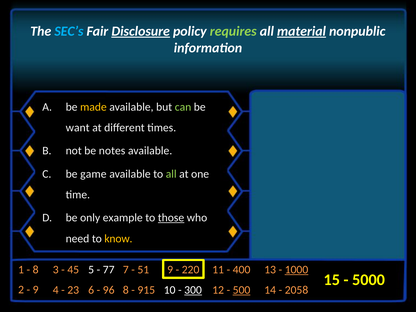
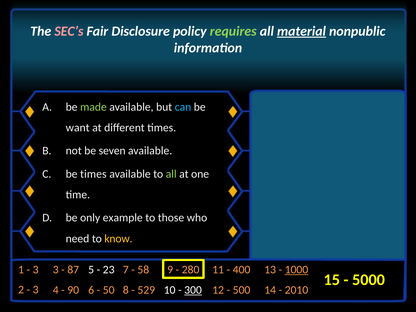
SEC’s colour: light blue -> pink (69, 31)
Disclosure underline: present -> none (141, 31)
made colour: yellow -> light green (93, 107)
can colour: light green -> light blue (183, 107)
notes: notes -> seven (112, 151)
be game: game -> times (93, 174)
those underline: present -> none (171, 218)
8: 8 -> 3 (36, 270)
45: 45 -> 87 (73, 270)
77: 77 -> 23 (109, 270)
51: 51 -> 58 (143, 270)
220: 220 -> 280 (191, 270)
9: 9 -> 3 (36, 290)
23: 23 -> 90 (73, 290)
96: 96 -> 50 (109, 290)
915: 915 -> 529 (146, 290)
500 underline: present -> none (242, 290)
2058: 2058 -> 2010 (296, 290)
